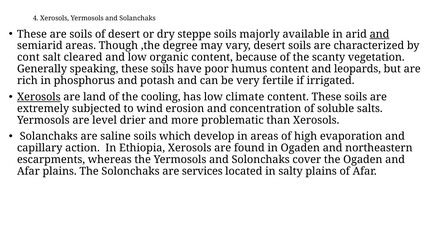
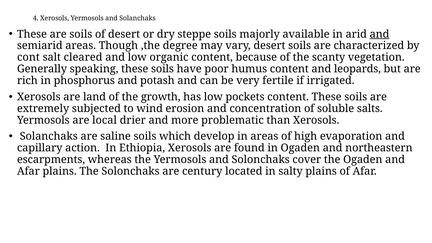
Xerosols underline: present -> none (39, 97)
cooling: cooling -> growth (161, 97)
climate: climate -> pockets (245, 97)
level: level -> local (105, 120)
services: services -> century (202, 171)
